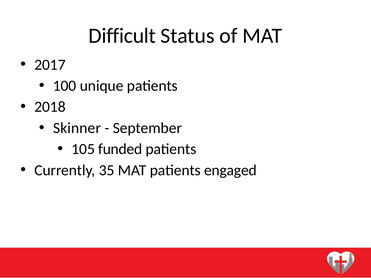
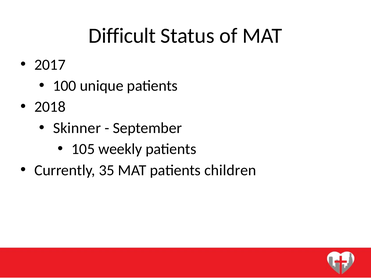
funded: funded -> weekly (120, 149)
engaged: engaged -> children (230, 170)
